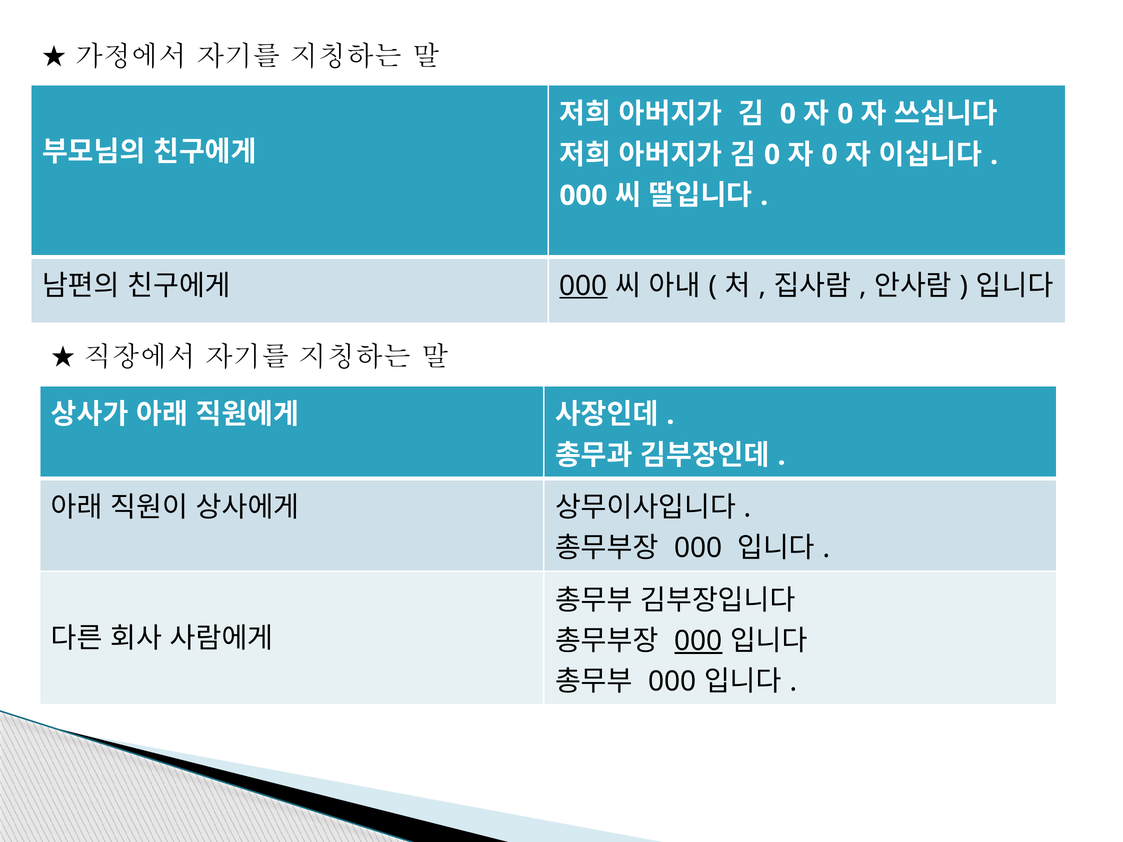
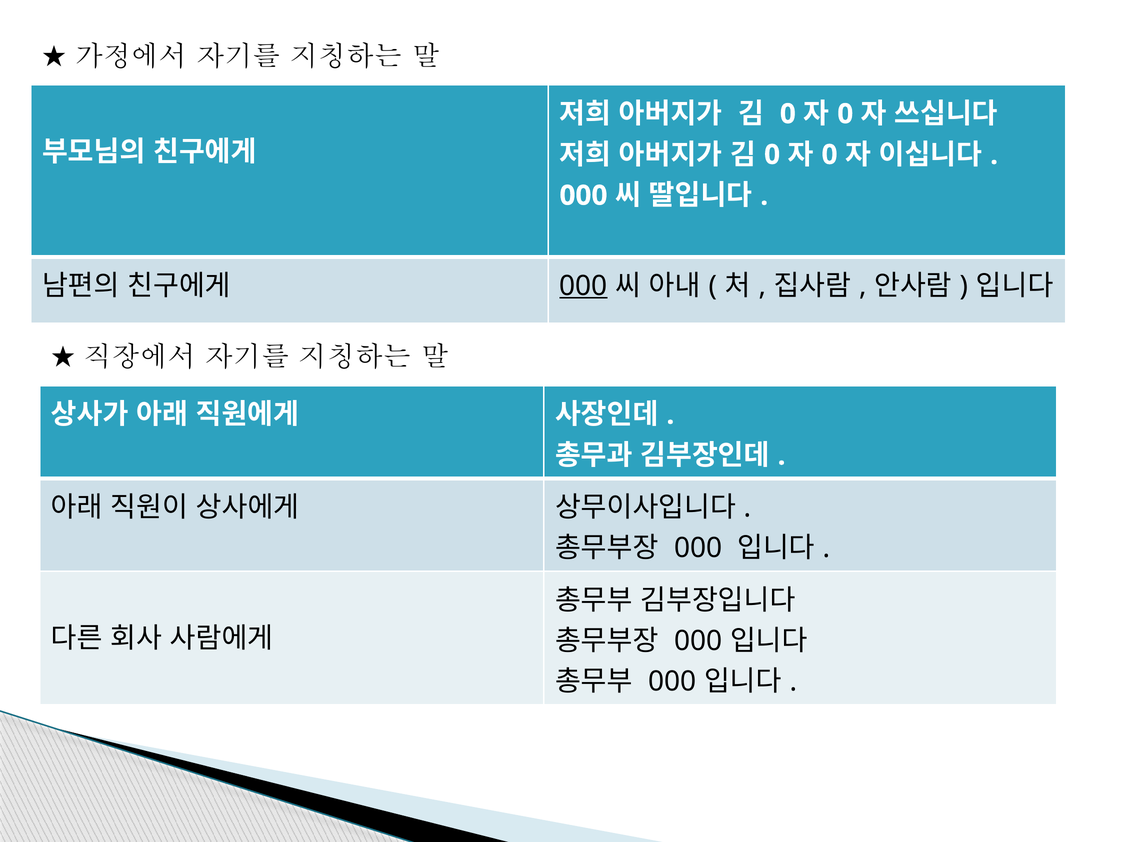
000 underline: present -> none (698, 641)
